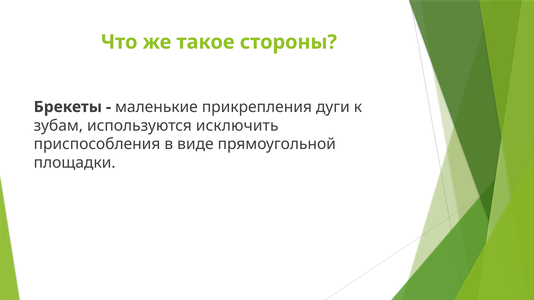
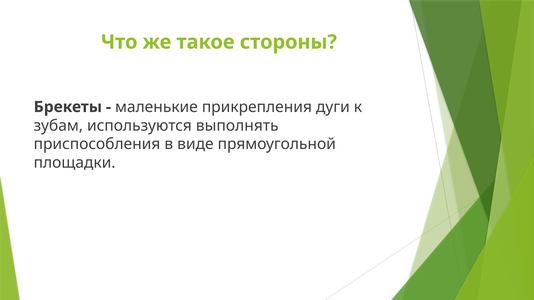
исключить: исключить -> выполнять (237, 126)
